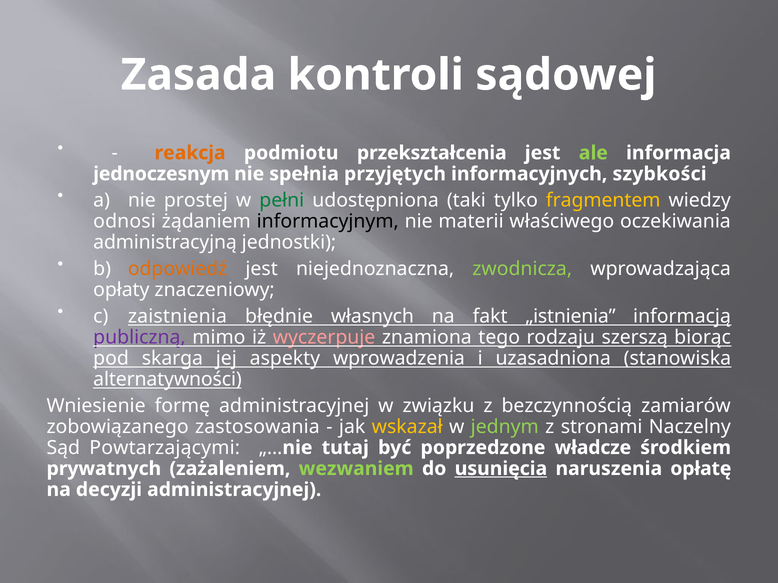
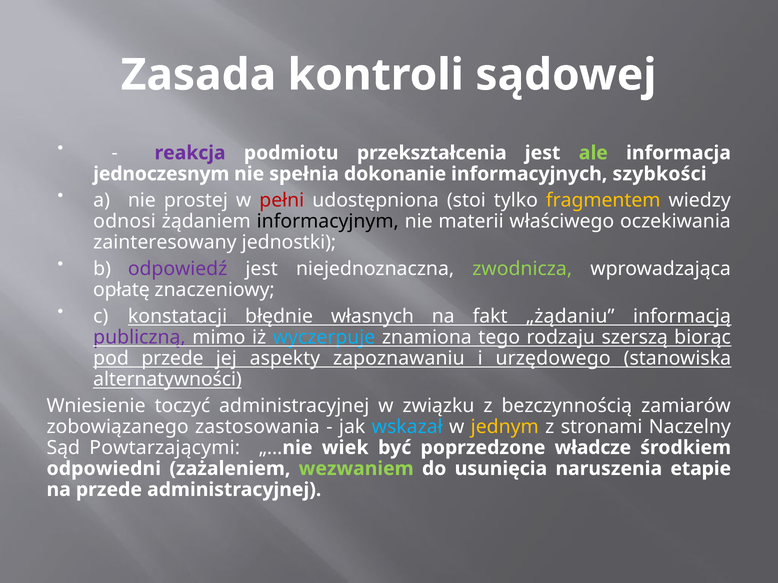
reakcja colour: orange -> purple (190, 153)
przyjętych: przyjętych -> dokonanie (395, 174)
pełni colour: green -> red (282, 200)
taki: taki -> stoi (466, 200)
administracyjną: administracyjną -> zainteresowany (165, 243)
odpowiedź colour: orange -> purple (178, 269)
opłaty: opłaty -> opłatę (121, 290)
zaistnienia: zaistnienia -> konstatacji (178, 316)
„istnienia: „istnienia -> „żądaniu (570, 316)
wyczerpuje colour: pink -> light blue (324, 337)
pod skarga: skarga -> przede (172, 358)
wprowadzenia: wprowadzenia -> zapoznawaniu (399, 358)
uzasadniona: uzasadniona -> urzędowego (553, 358)
formę: formę -> toczyć (182, 406)
wskazał colour: yellow -> light blue (407, 427)
jednym colour: light green -> yellow (505, 427)
tutaj: tutaj -> wiek (345, 448)
prywatnych: prywatnych -> odpowiedni (104, 469)
usunięcia underline: present -> none (501, 469)
opłatę: opłatę -> etapie (701, 469)
na decyzji: decyzji -> przede (109, 490)
